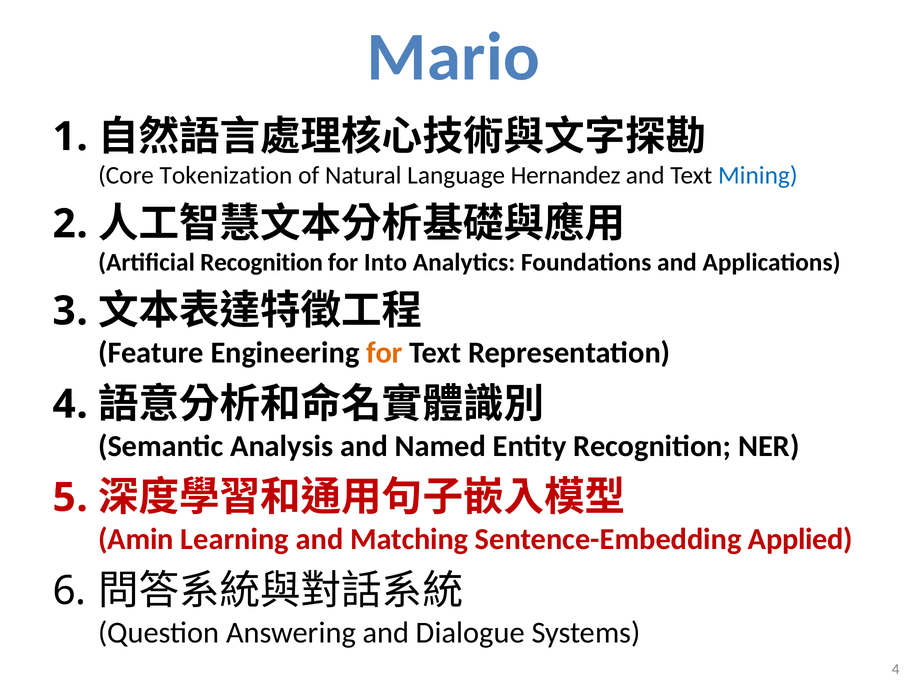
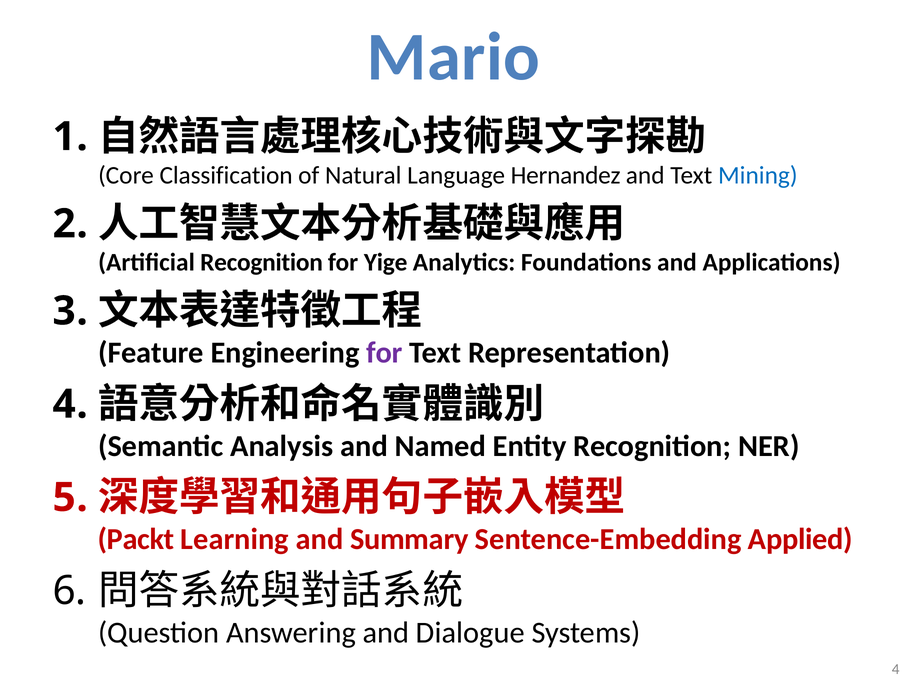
Tokenization: Tokenization -> Classification (226, 175)
Into: Into -> Yige (386, 262)
for colour: orange -> purple (385, 353)
Amin: Amin -> Packt (136, 539)
Matching: Matching -> Summary (409, 539)
